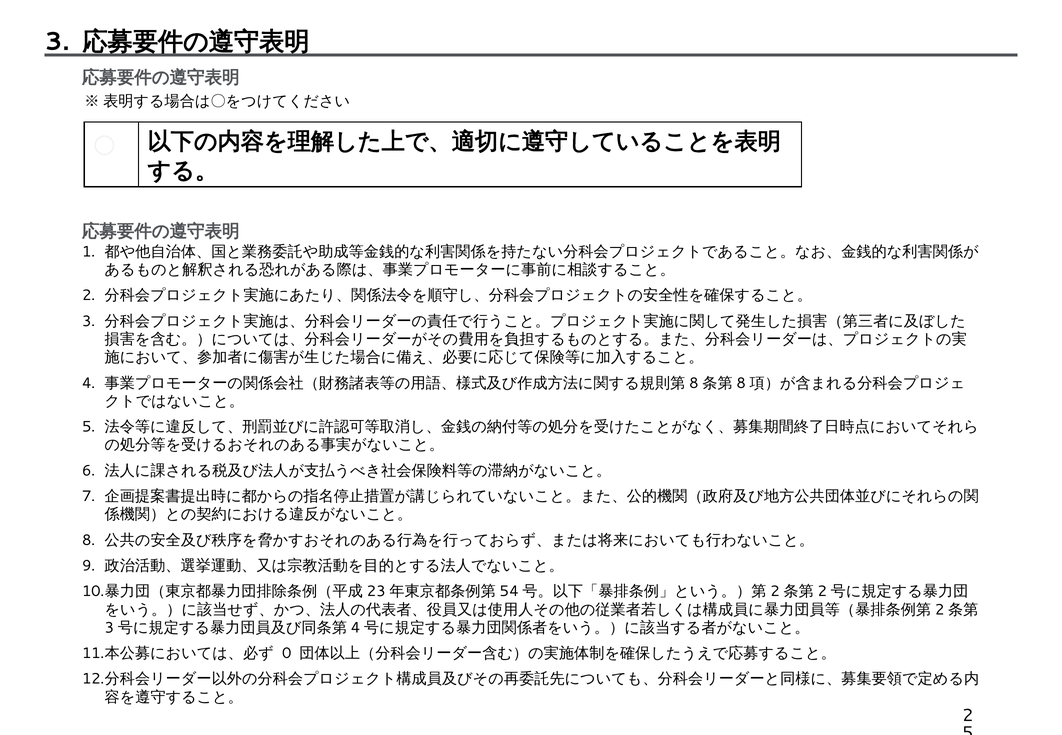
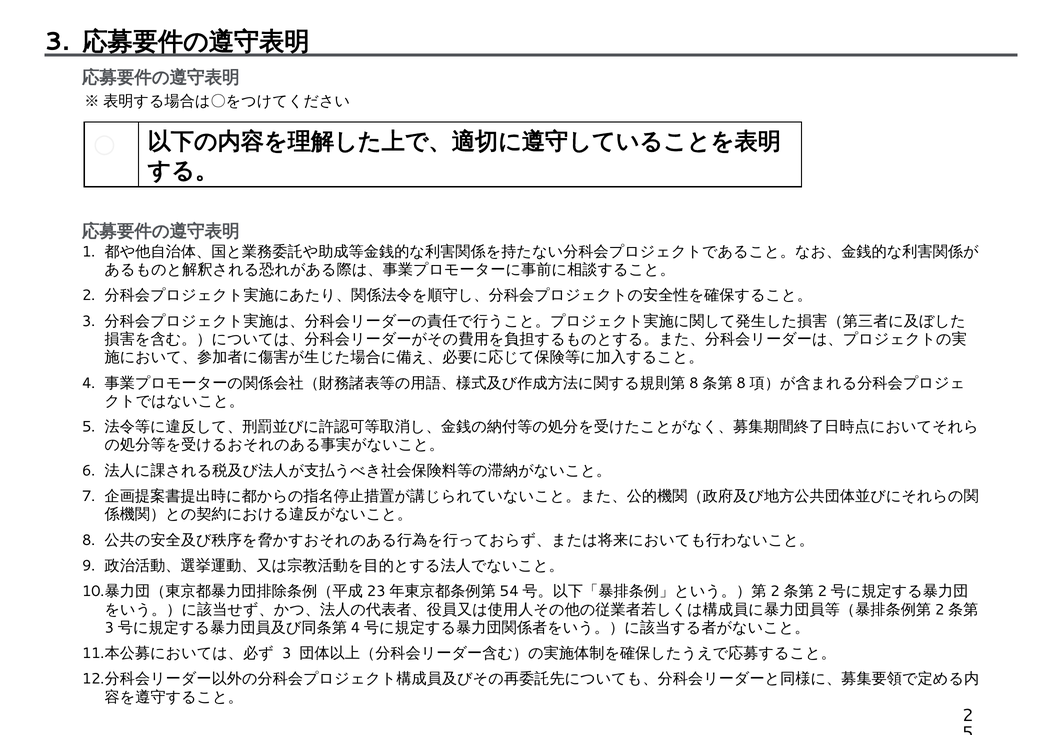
0: 0 -> 3 (287, 654)
